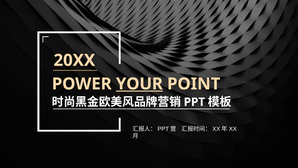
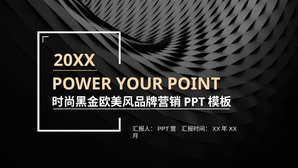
YOUR underline: present -> none (139, 84)
